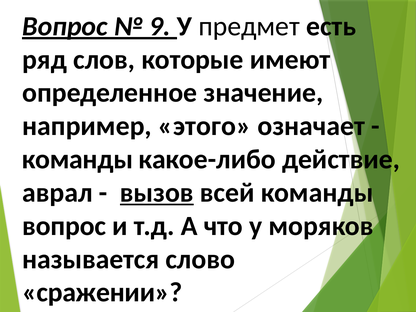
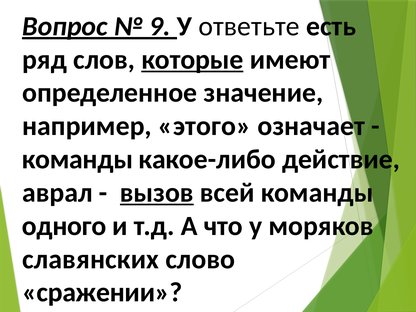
предмет: предмет -> ответьте (249, 26)
которые underline: none -> present (192, 60)
вопрос: вопрос -> одного (64, 226)
называется: называется -> славянских (91, 259)
